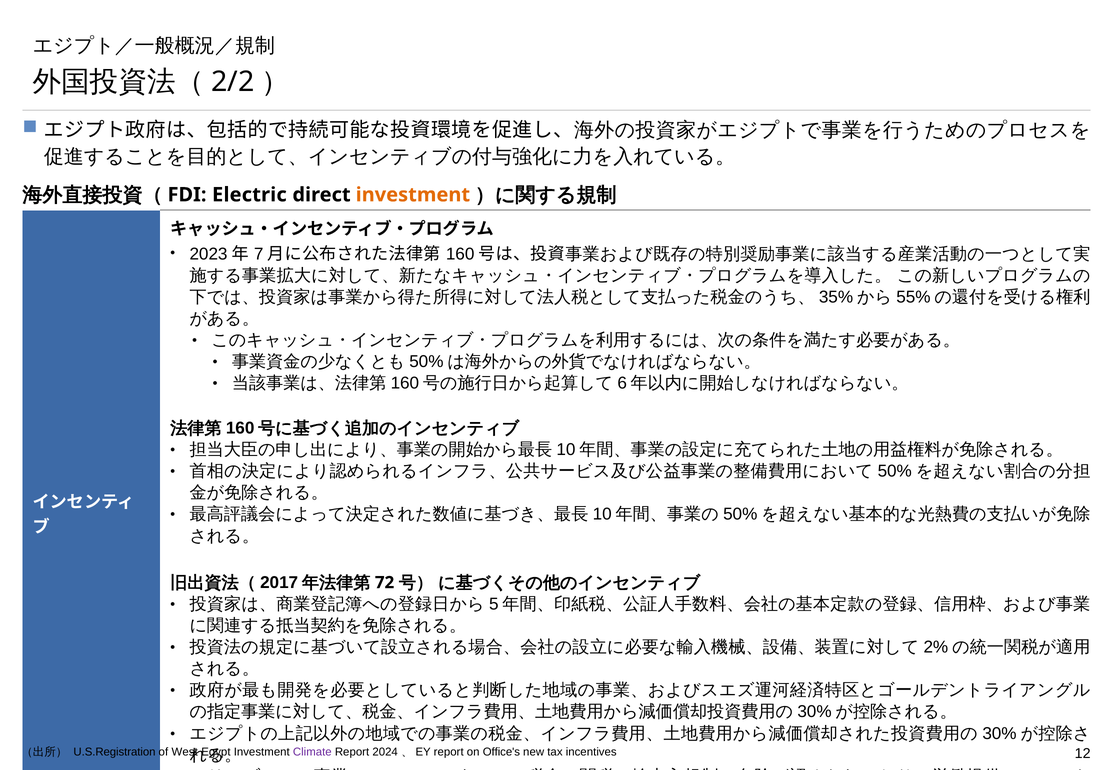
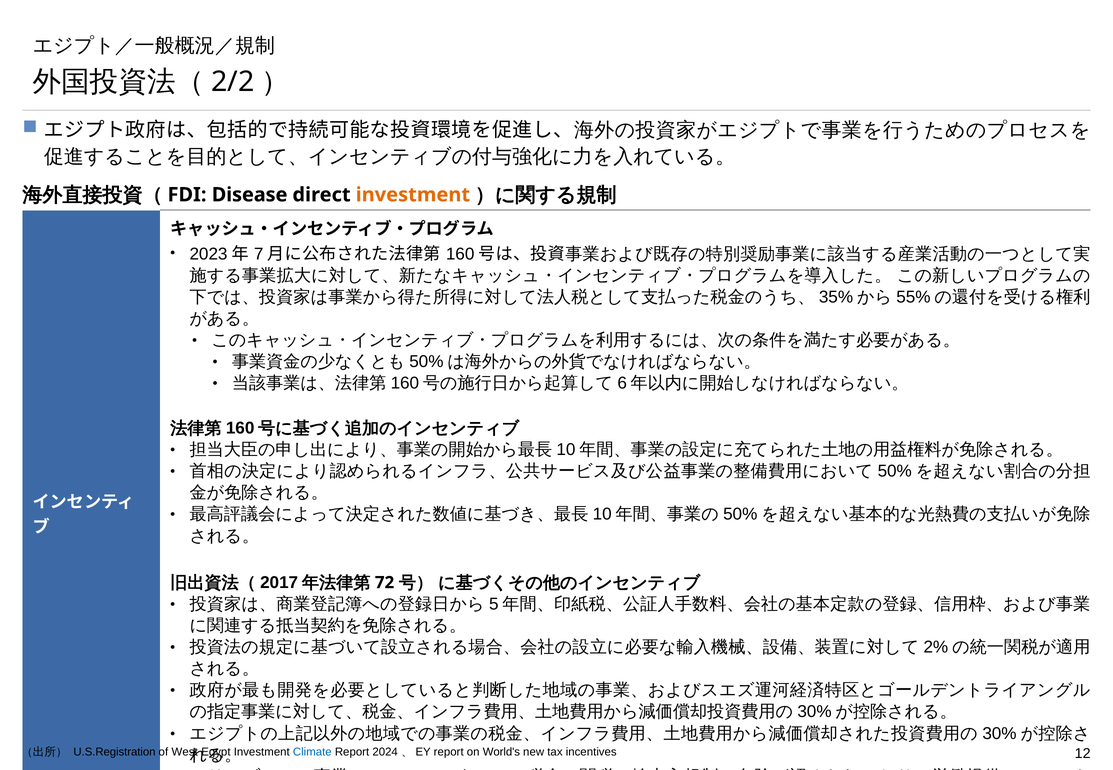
Electric: Electric -> Disease (250, 195)
Climate colour: purple -> blue (312, 753)
Office's: Office's -> World's (501, 753)
